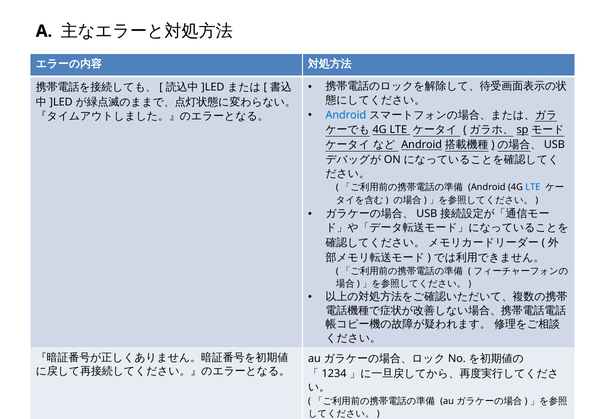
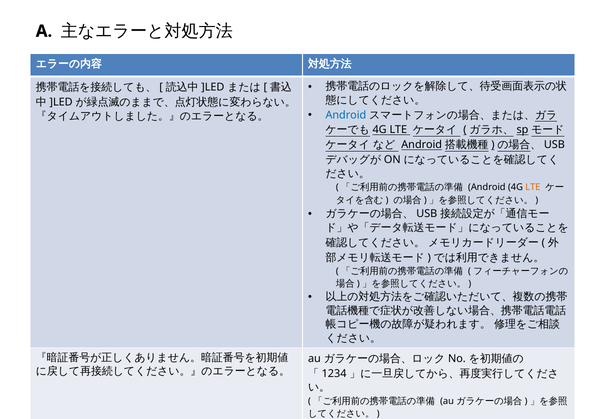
LTE colour: blue -> orange (533, 187)
